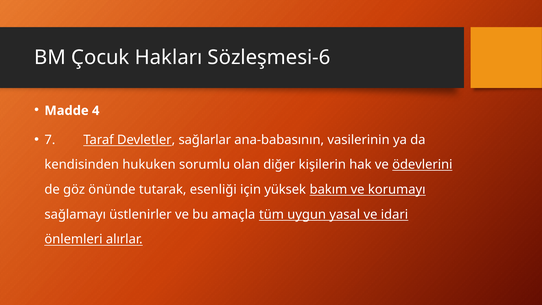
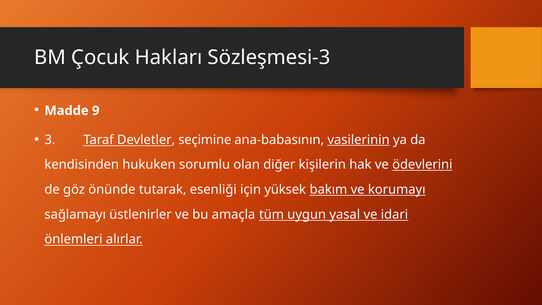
Sözleşmesi-6: Sözleşmesi-6 -> Sözleşmesi-3 (269, 57)
4: 4 -> 9 (96, 111)
7: 7 -> 3 (50, 140)
sağlarlar: sağlarlar -> seçimine (205, 140)
vasilerinin underline: none -> present (359, 140)
